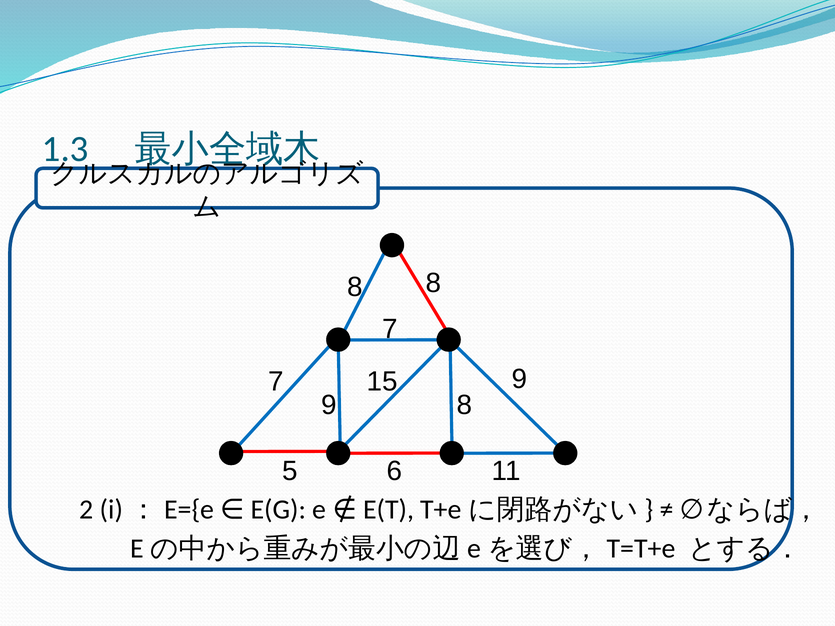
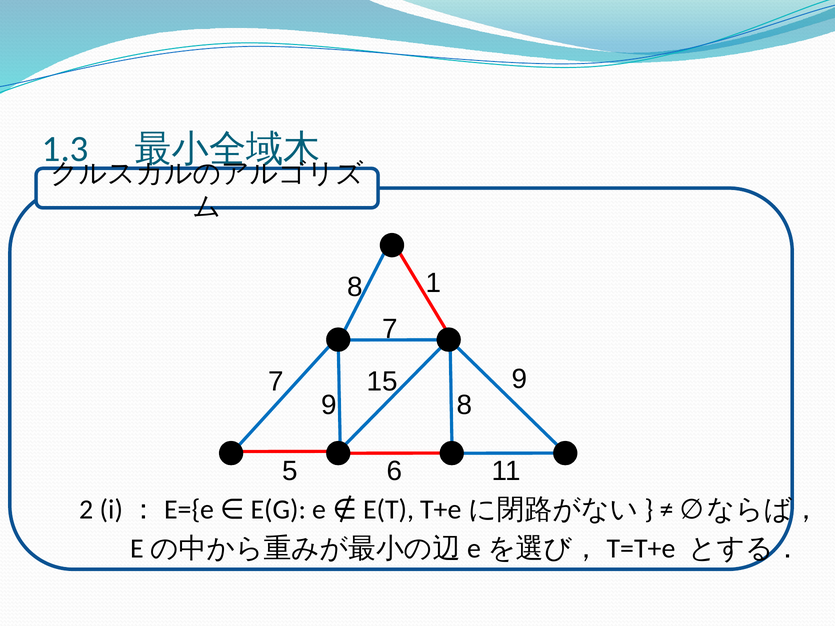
8 8: 8 -> 1 (434, 283)
